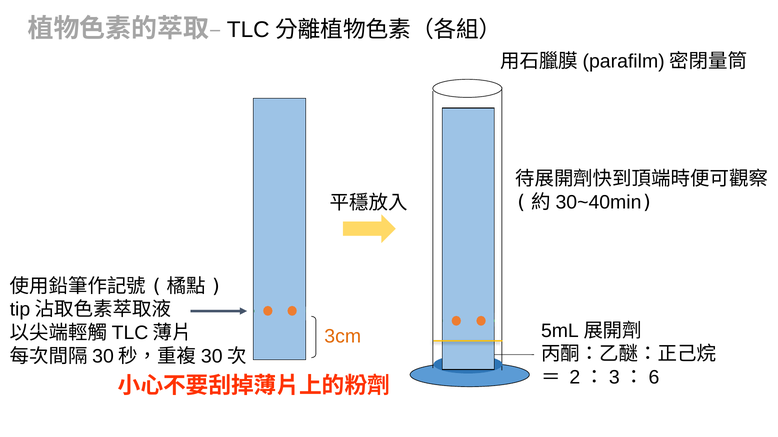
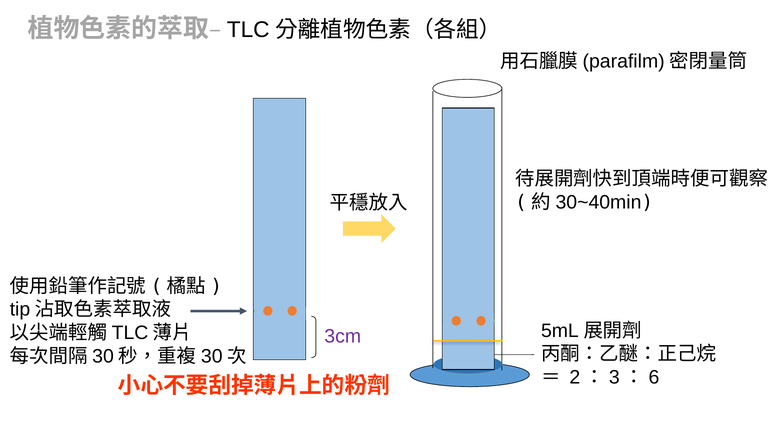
3cm colour: orange -> purple (343, 337)
